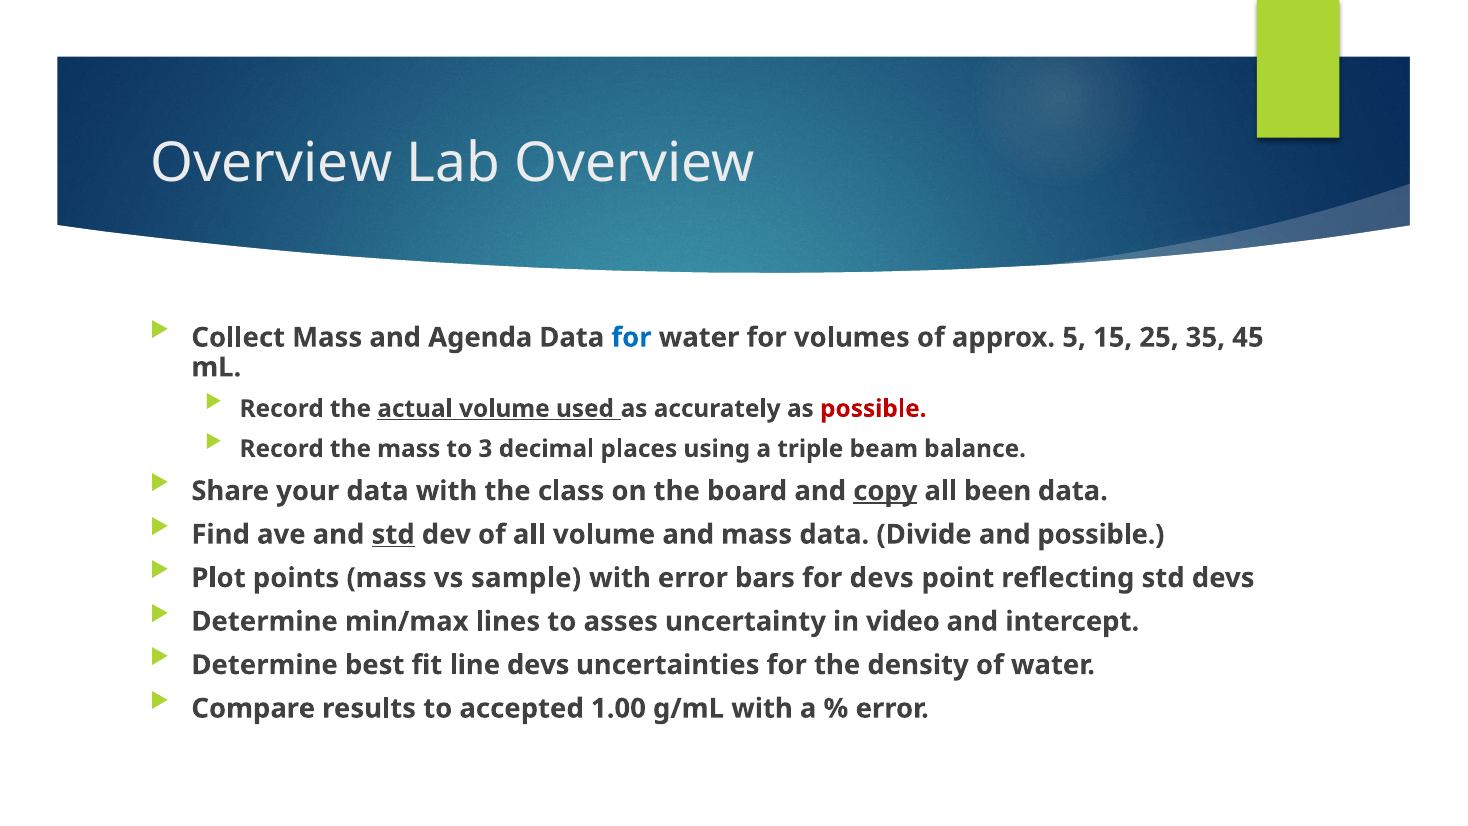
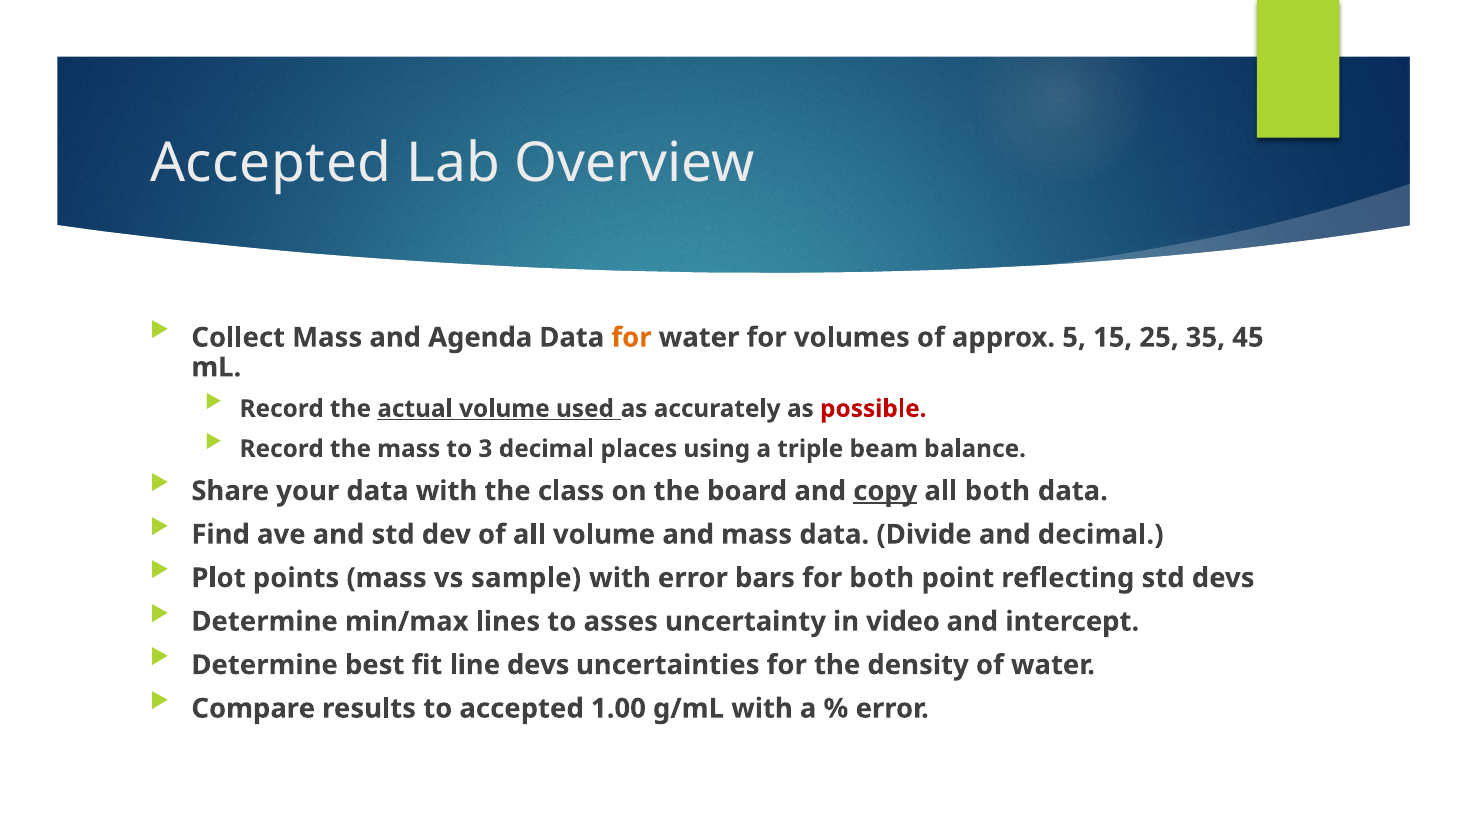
Overview: Overview -> Accepted (271, 164)
for colour: blue -> orange (631, 337)
all been: been -> both (997, 491)
std underline: present -> none (393, 534)
and possible: possible -> decimal (1101, 534)
for devs: devs -> both (882, 578)
